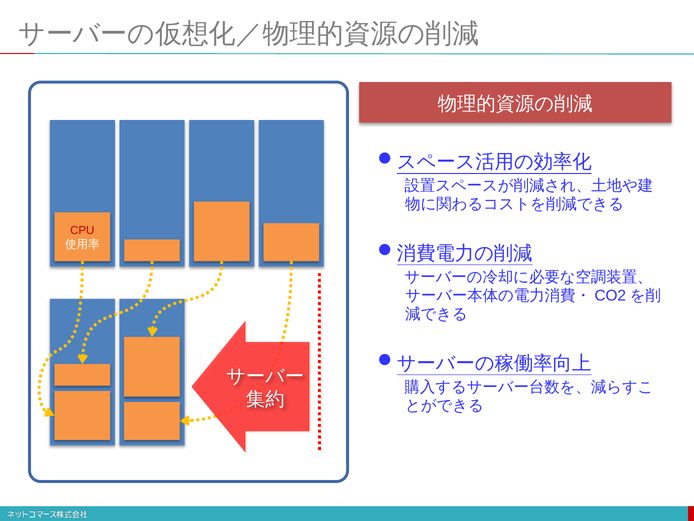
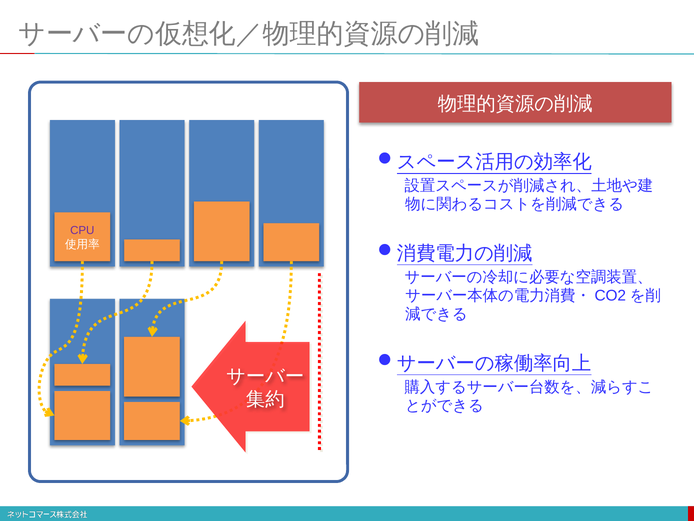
CPU colour: red -> purple (82, 230)
